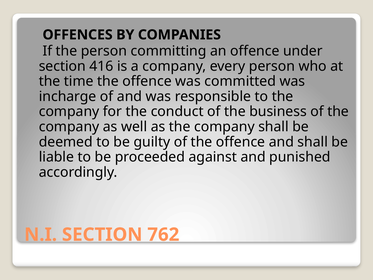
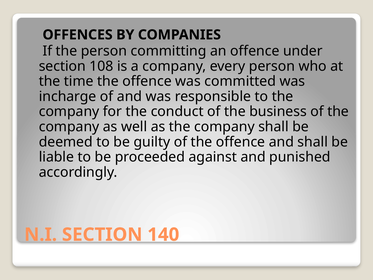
416: 416 -> 108 (101, 66)
762: 762 -> 140 (163, 234)
